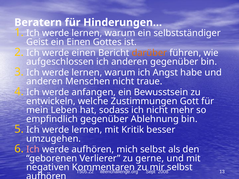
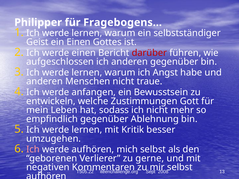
Beratern: Beratern -> Philipper (38, 22)
Hinderungen…: Hinderungen… -> Fragebogens… (123, 22)
darüber colour: orange -> red (149, 53)
